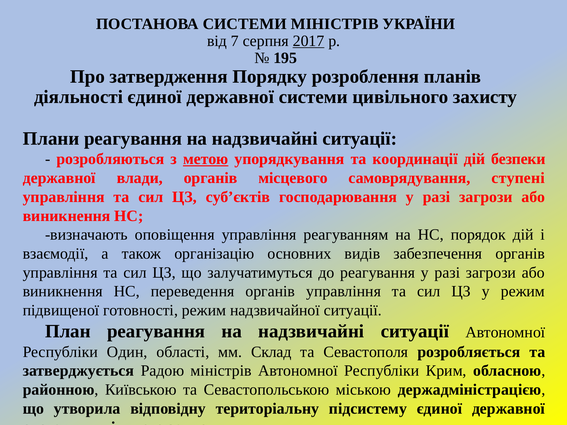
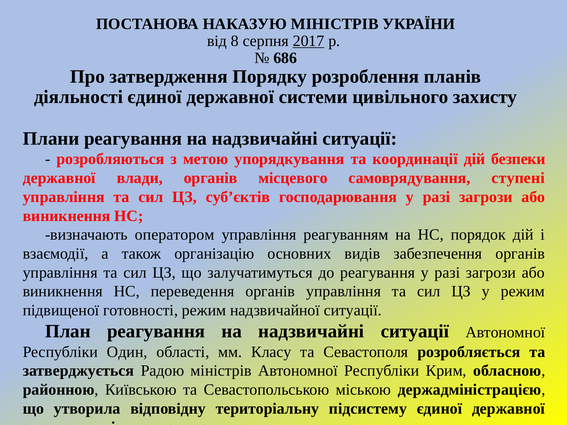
ПОСТАНОВА СИСТЕМИ: СИСТЕМИ -> НАКАЗУЮ (245, 24)
7: 7 -> 8 (235, 41)
195: 195 -> 686 (285, 58)
метою underline: present -> none (206, 159)
оповіщення: оповіщення -> оператором (175, 235)
Склад: Склад -> Класу (271, 352)
